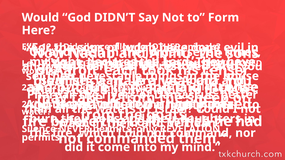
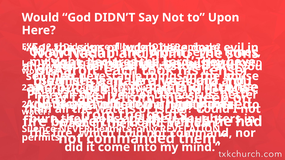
Form: Form -> Upon (224, 18)
